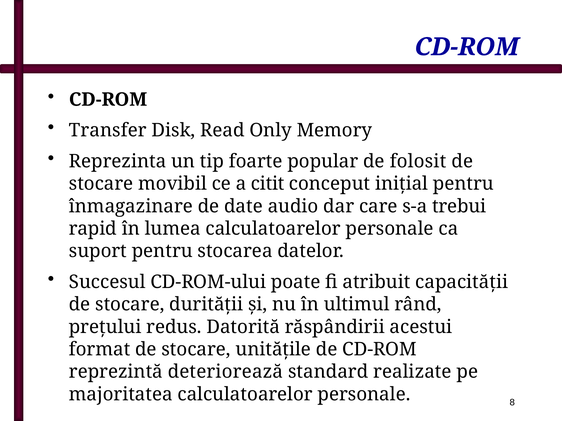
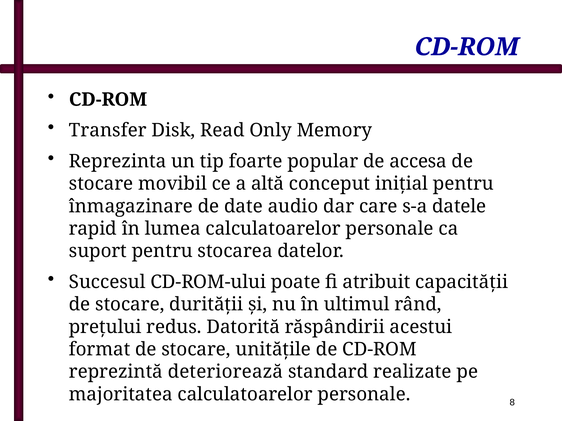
folosit: folosit -> accesa (418, 162)
citit: citit -> altă (268, 184)
trebui: trebui -> datele (459, 206)
